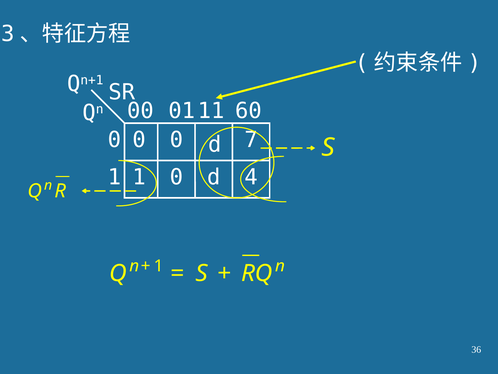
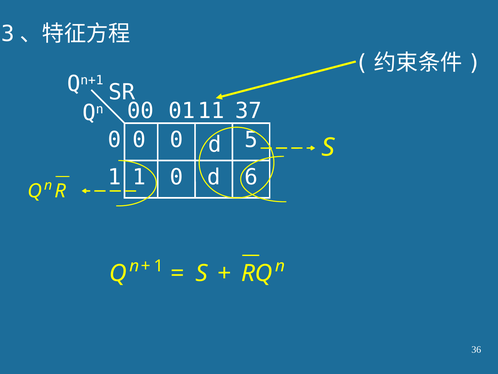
60: 60 -> 37 (248, 111)
7: 7 -> 5 (251, 140)
4: 4 -> 6 (251, 177)
